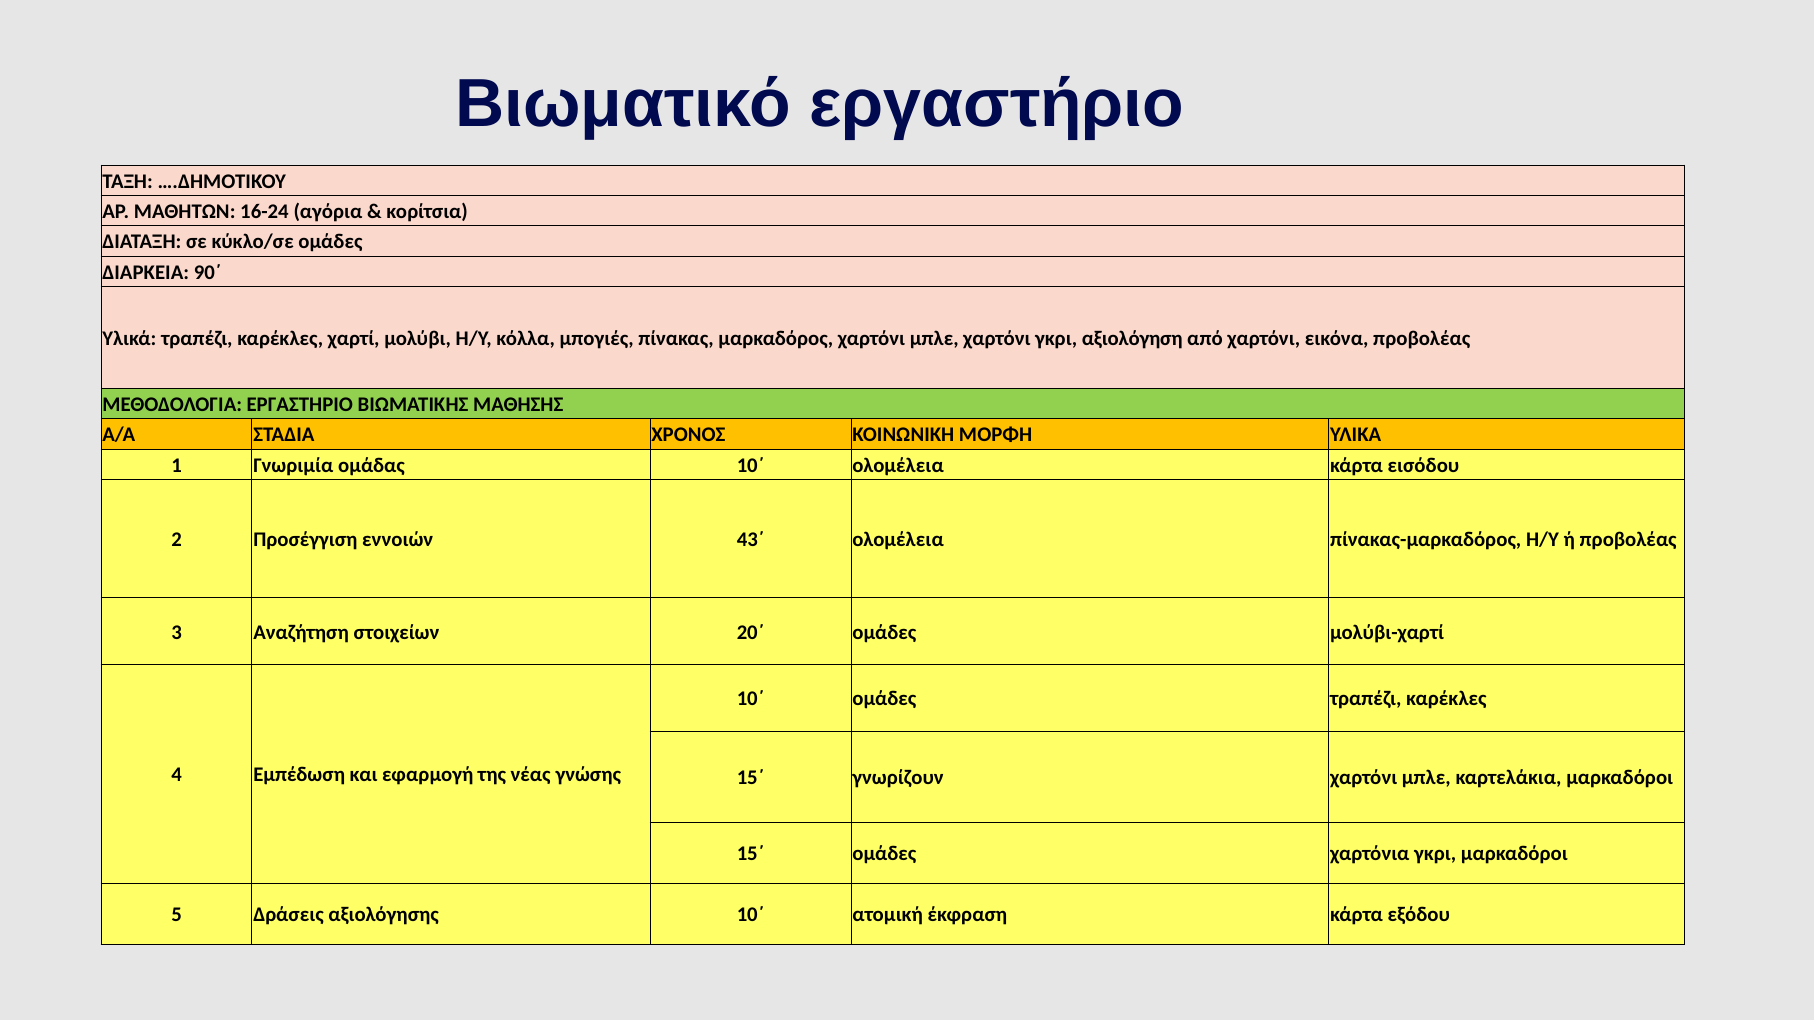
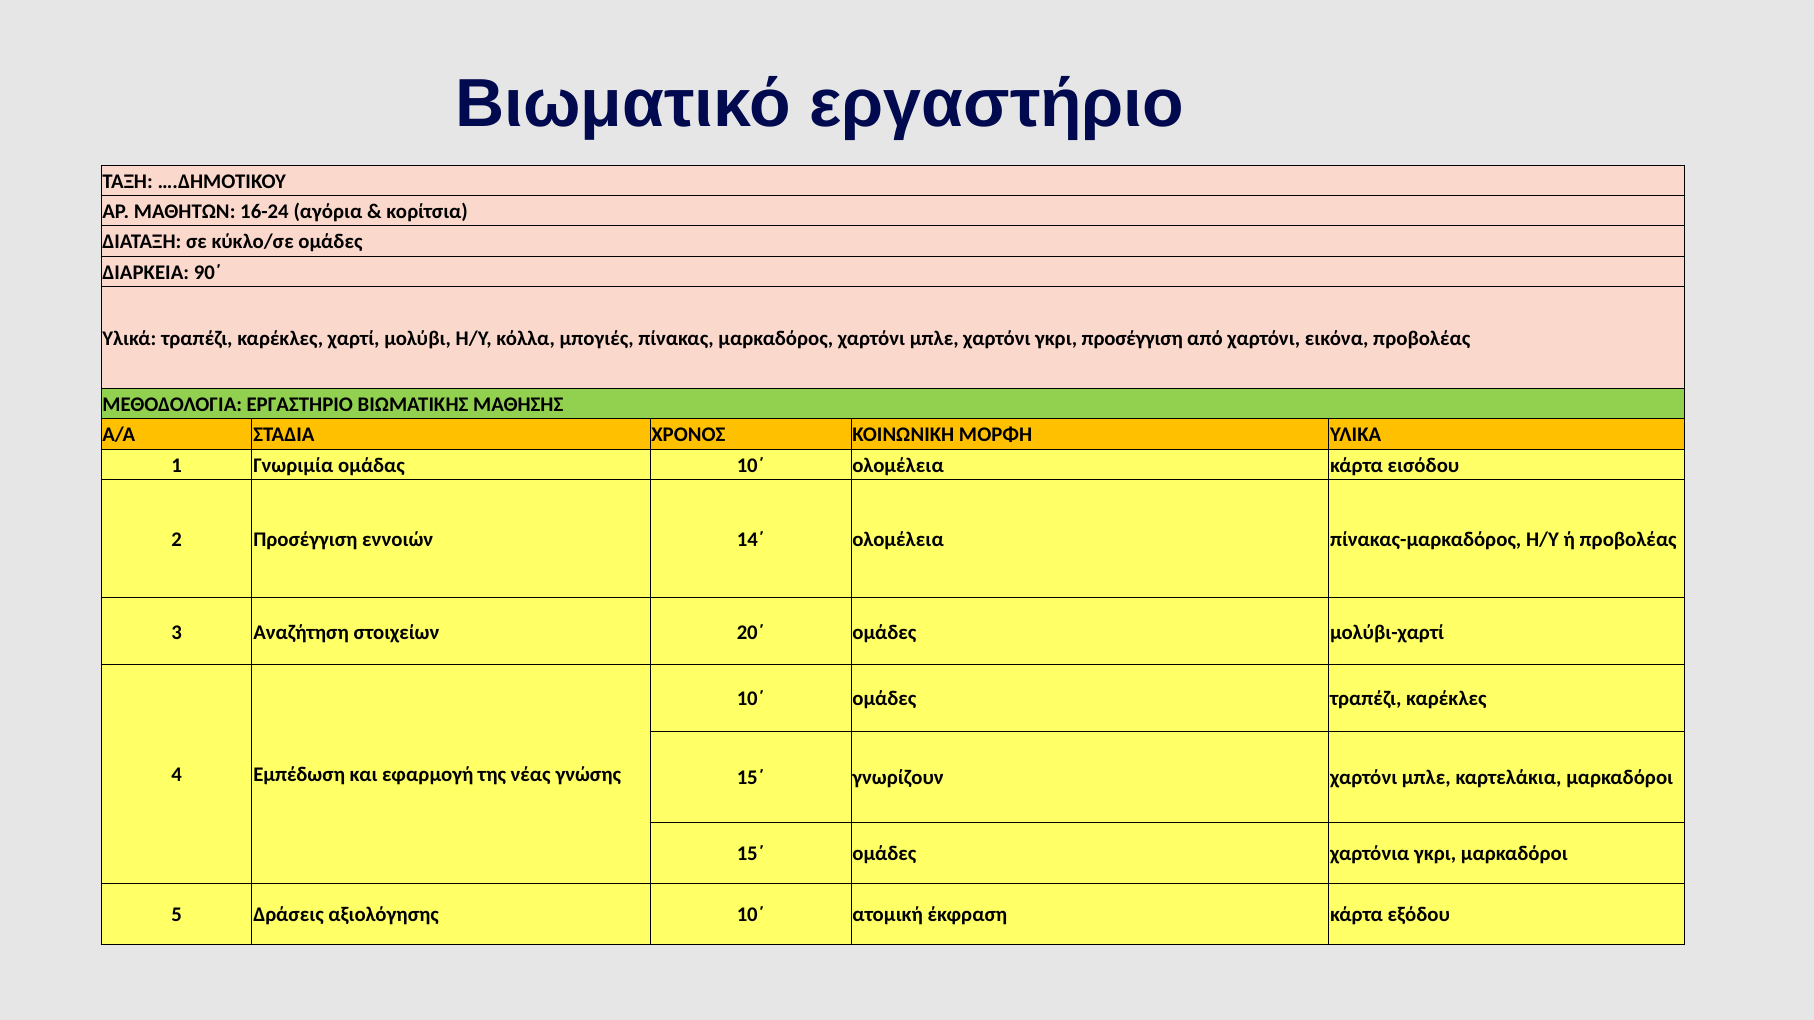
γκρι αξιολόγηση: αξιολόγηση -> προσέγγιση (1132, 339)
43΄: 43΄ -> 14΄ (751, 540)
